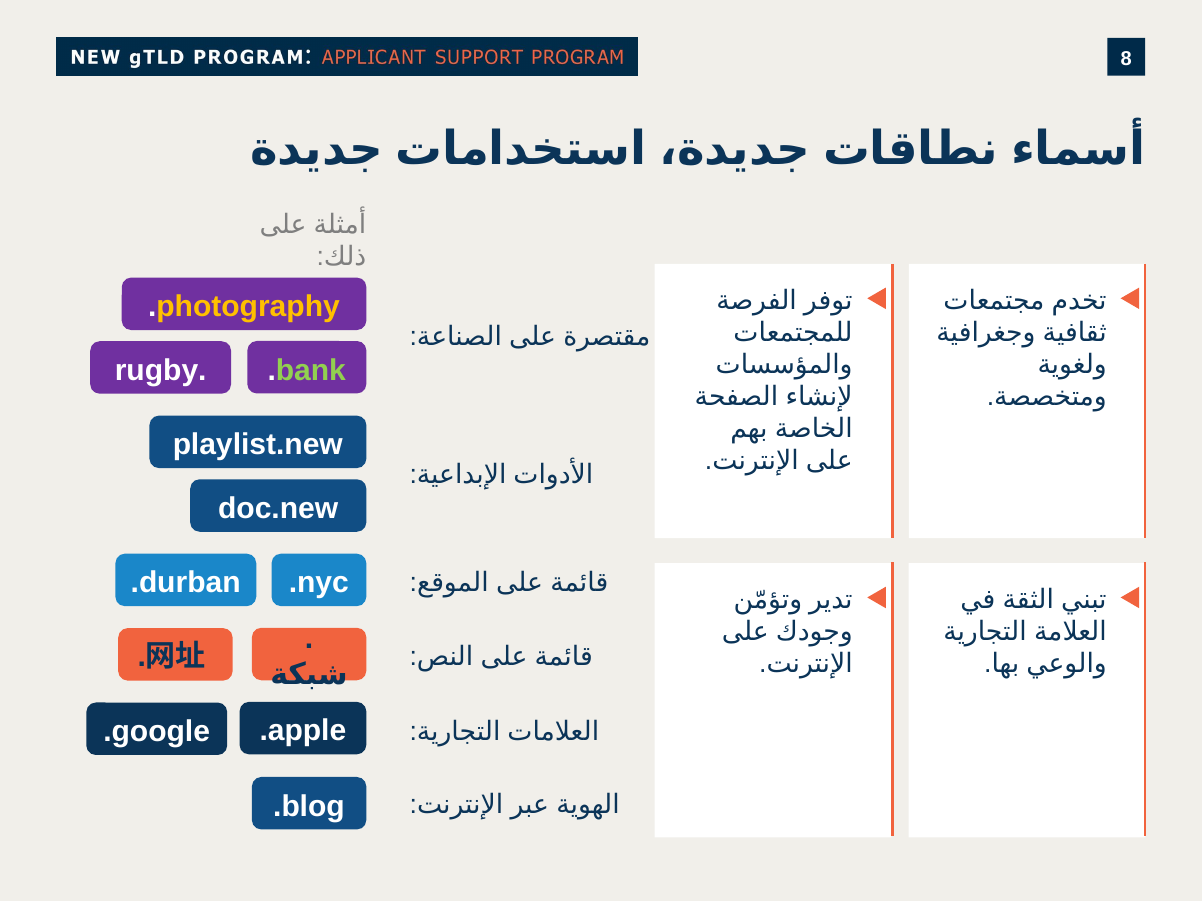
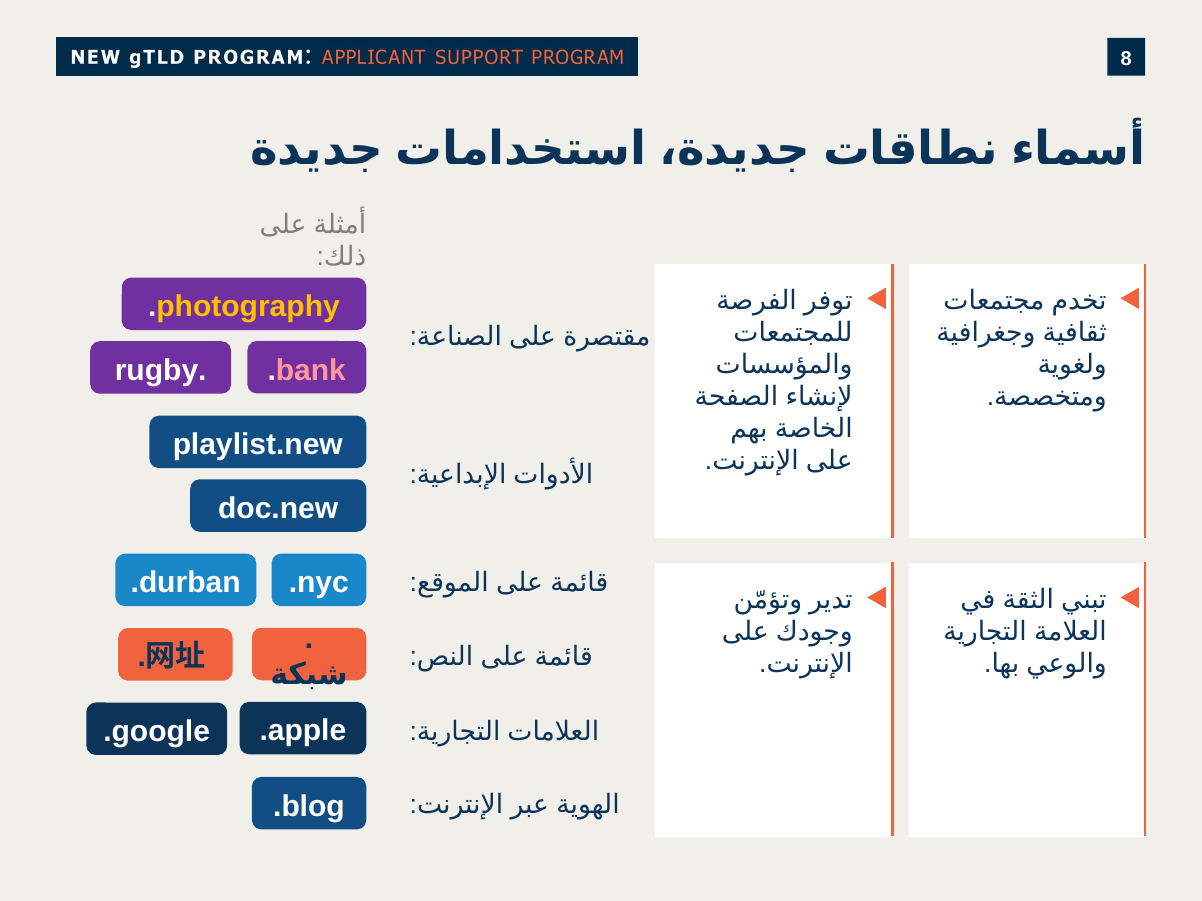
bank colour: light green -> pink (311, 370)
